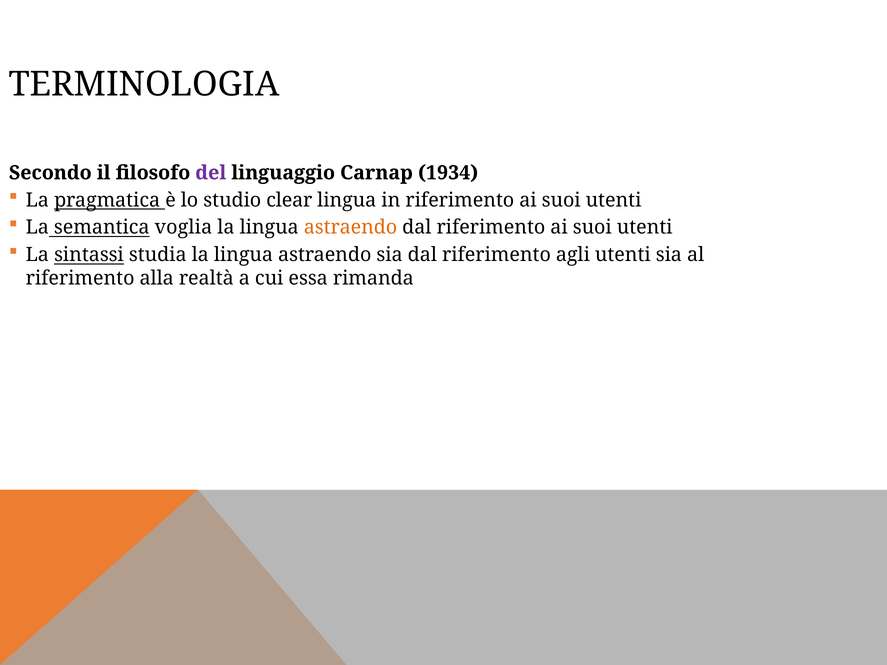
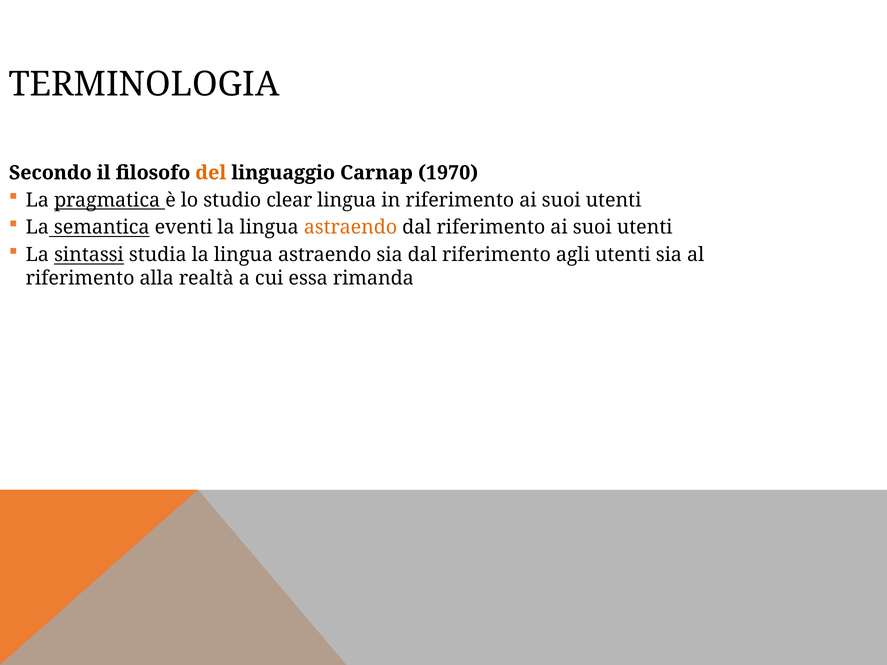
del colour: purple -> orange (211, 173)
1934: 1934 -> 1970 (448, 173)
voglia: voglia -> eventi (184, 228)
